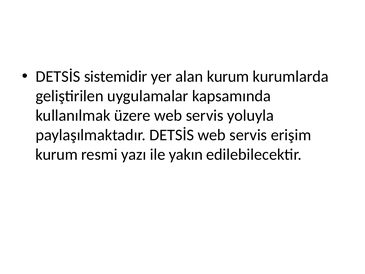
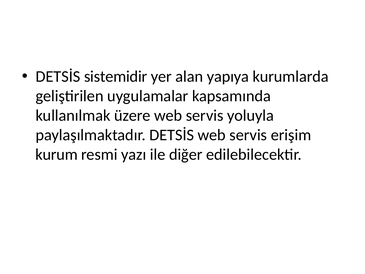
alan kurum: kurum -> yapıya (228, 77)
yakın: yakın -> diğer (186, 154)
